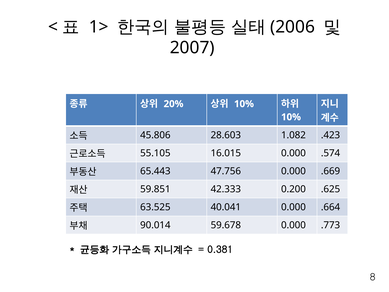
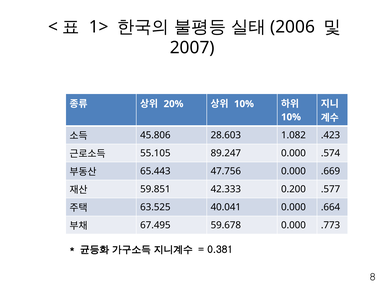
16.015: 16.015 -> 89.247 (226, 153)
.625: .625 -> .577 (331, 189)
90.014: 90.014 -> 67.495 (155, 225)
